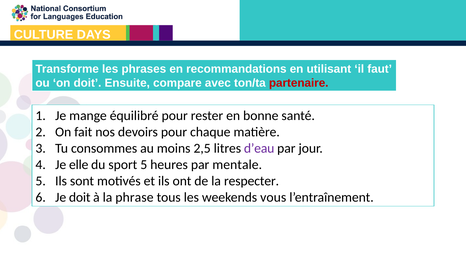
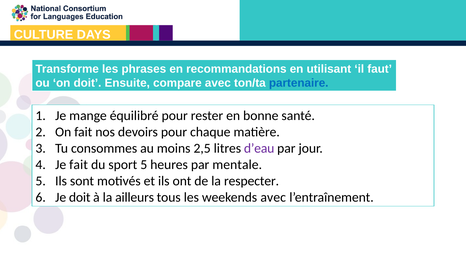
partenaire colour: red -> blue (299, 83)
Je elle: elle -> fait (79, 165)
phrase: phrase -> ailleurs (135, 197)
weekends vous: vous -> avec (273, 197)
